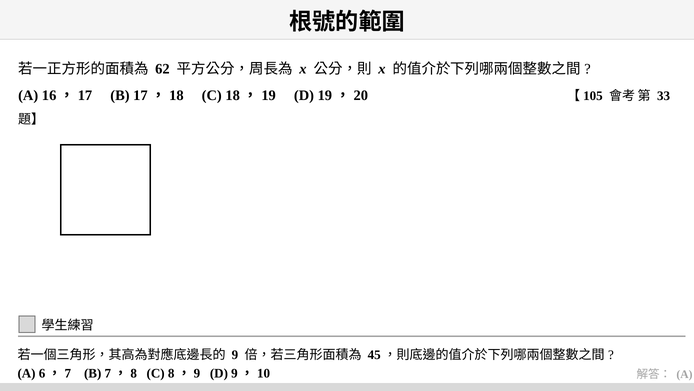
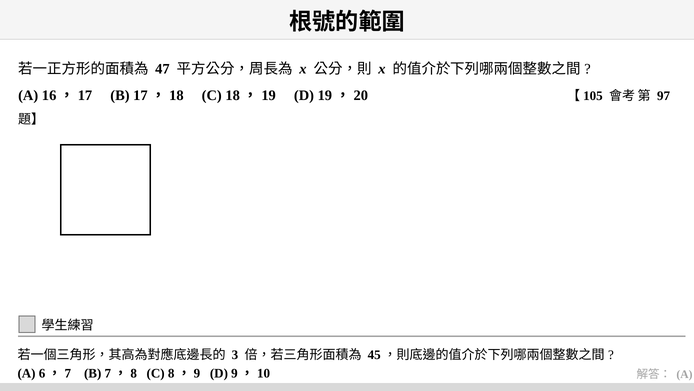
62: 62 -> 47 (162, 69)
33: 33 -> 97 (664, 96)
9: 9 -> 3 (235, 354)
